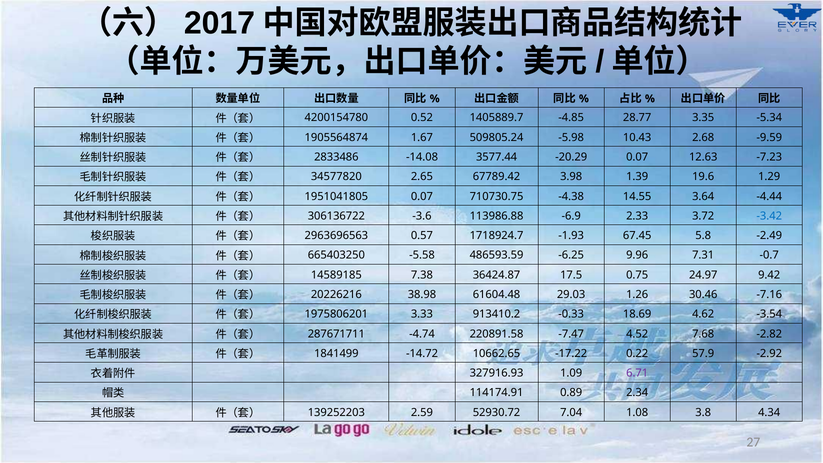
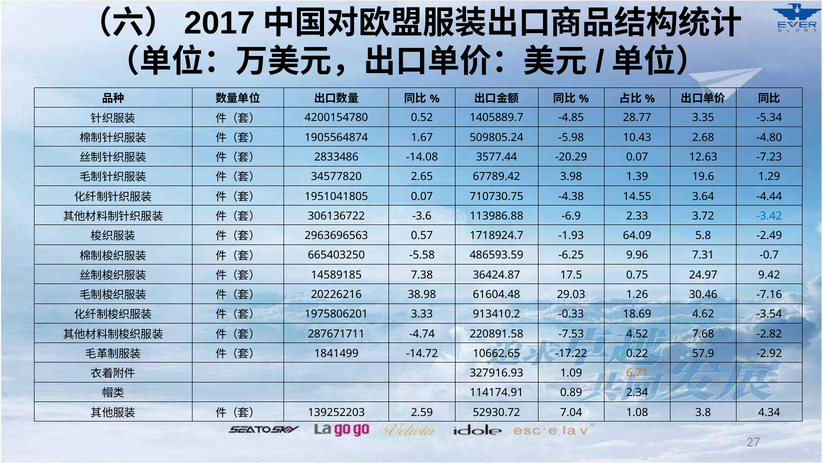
-9.59: -9.59 -> -4.80 (769, 137)
67.45: 67.45 -> 64.09 (637, 236)
-7.47: -7.47 -> -7.53 (571, 334)
6.71 colour: purple -> orange (637, 373)
